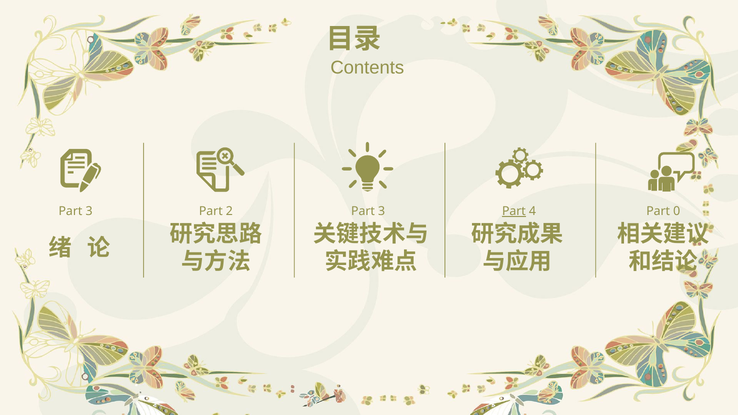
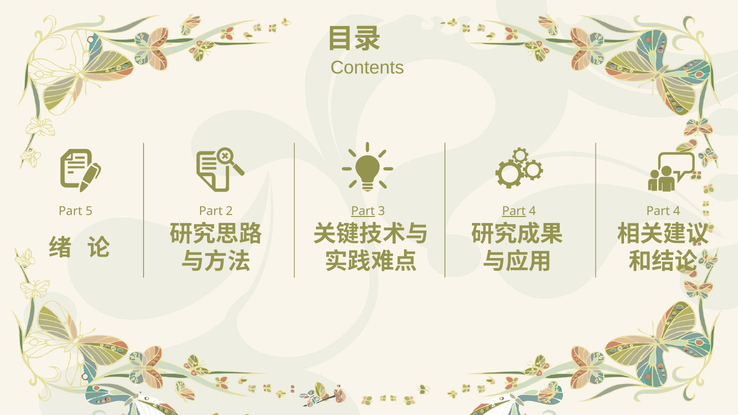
3: 3 -> 5 (89, 211)
Part underline: none -> present (363, 211)
4 Part 0: 0 -> 4 (677, 211)
